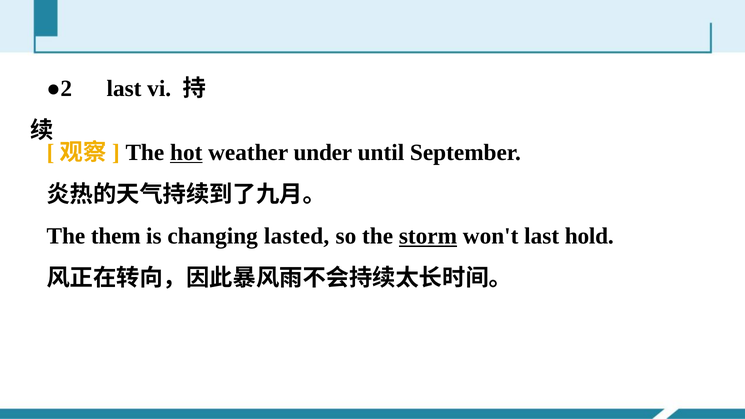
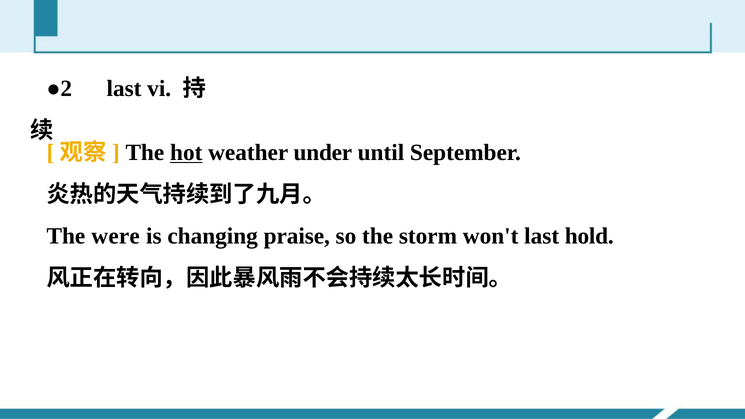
them: them -> were (116, 236)
lasted: lasted -> praise (297, 236)
storm underline: present -> none (428, 236)
